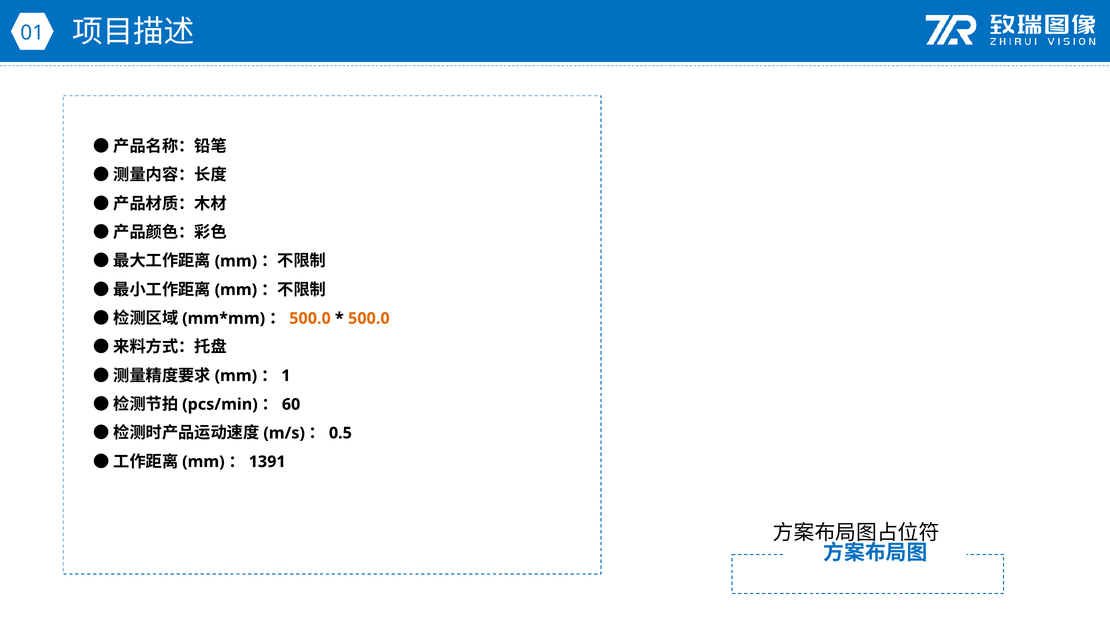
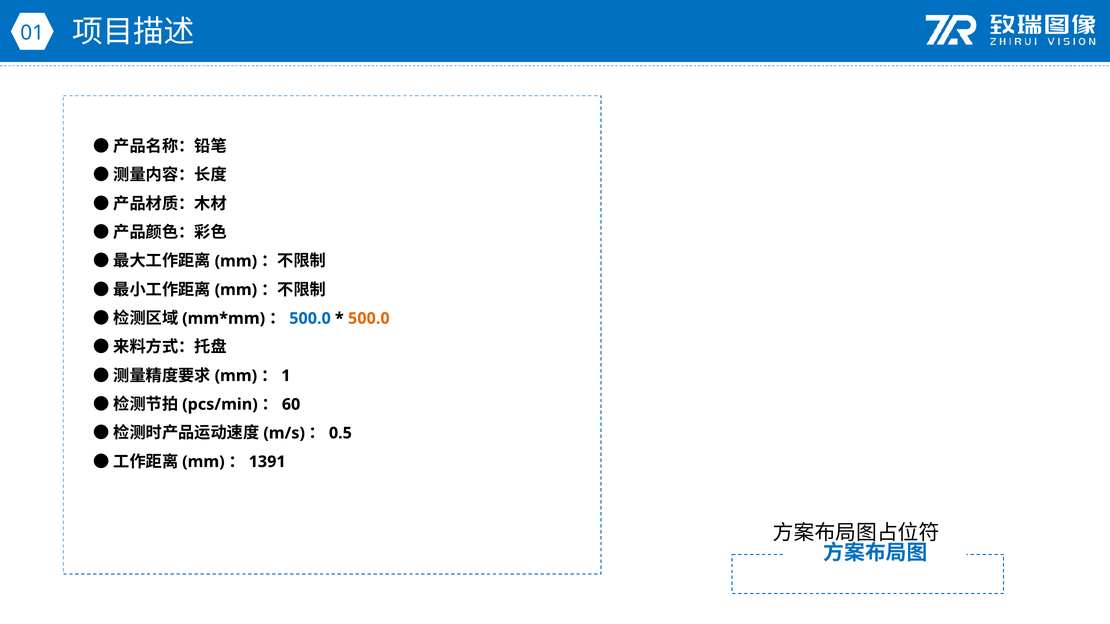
500.0 colour: orange -> blue (310, 319)
